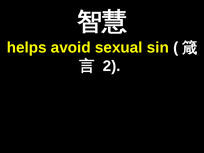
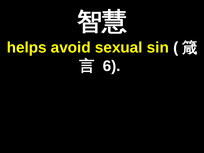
2: 2 -> 6 (112, 66)
